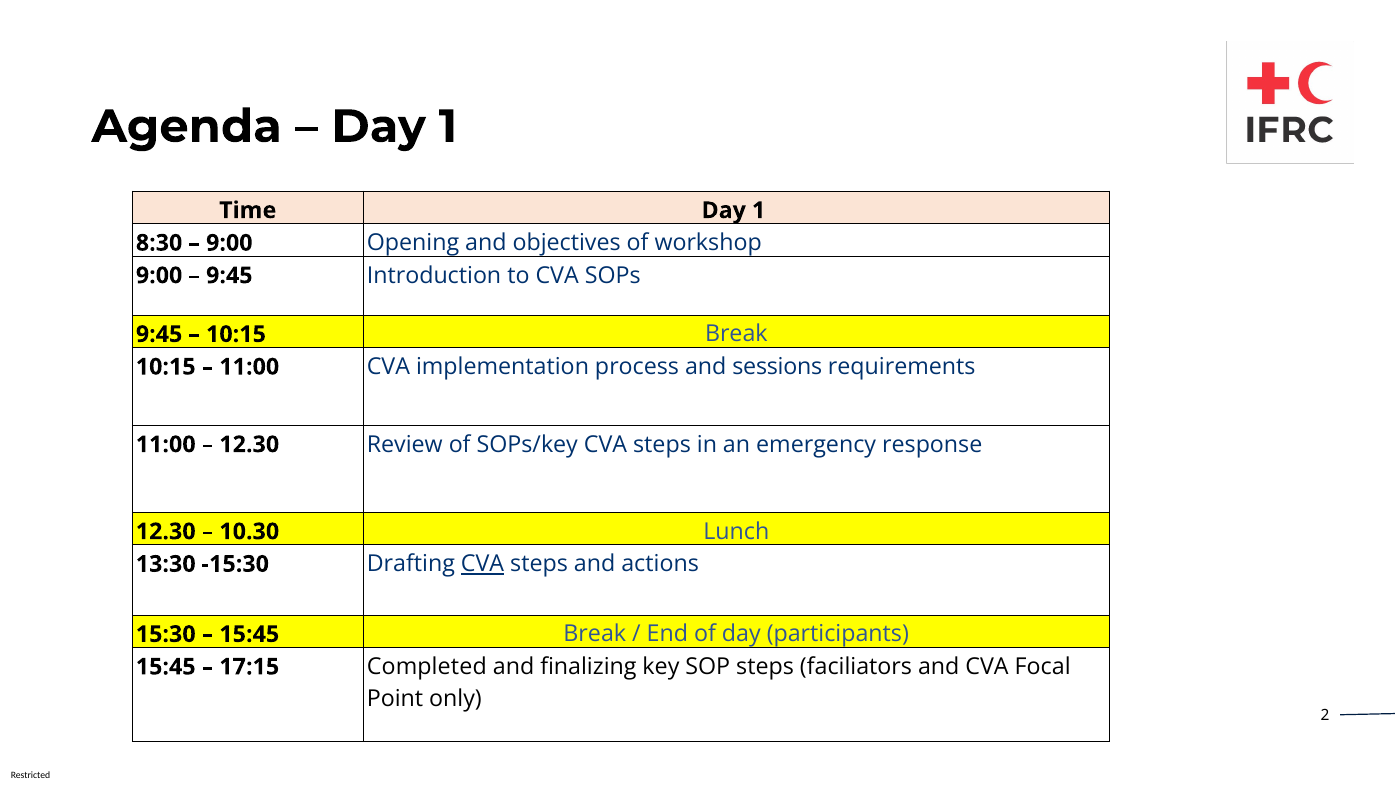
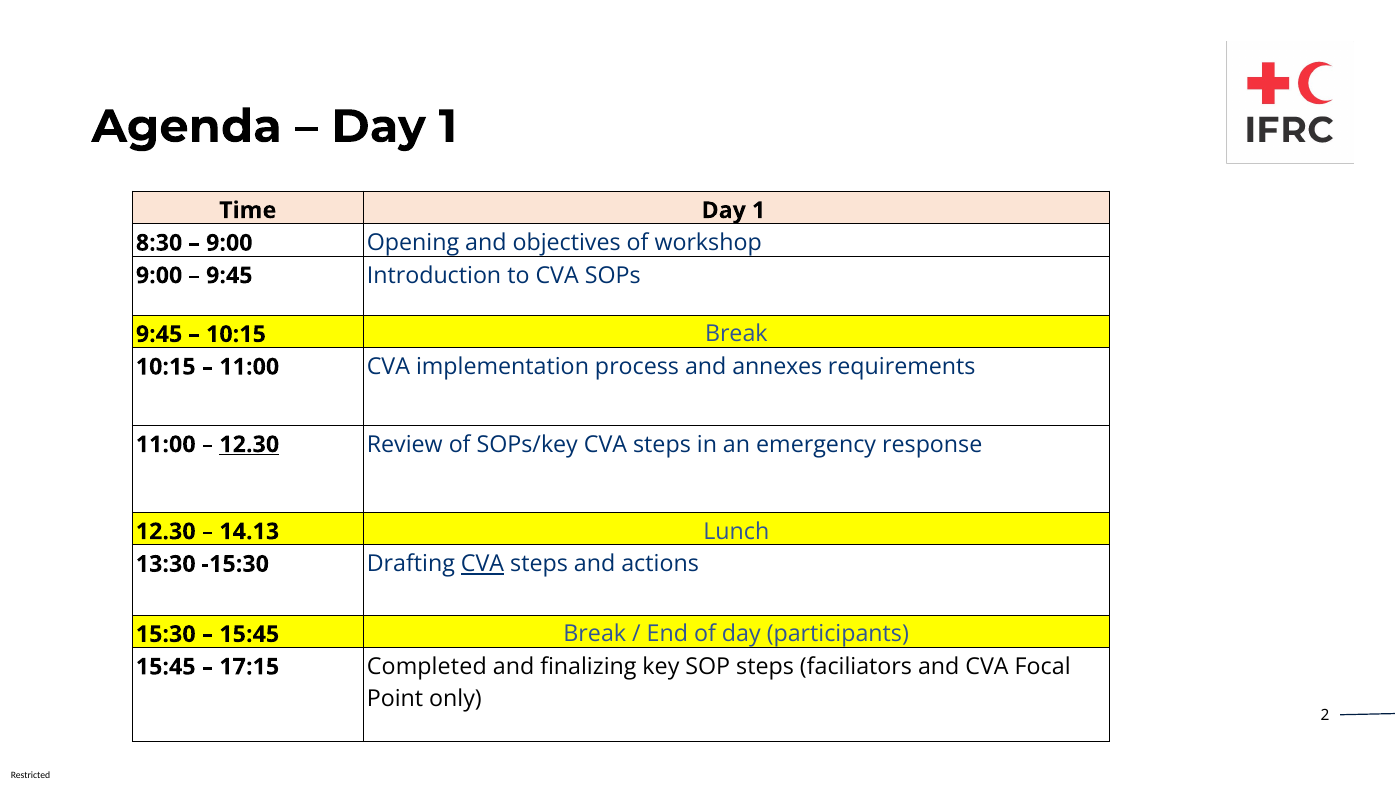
sessions: sessions -> annexes (777, 367)
12.30 underline: none -> present (249, 444)
10.30: 10.30 -> 14.13 (249, 531)
